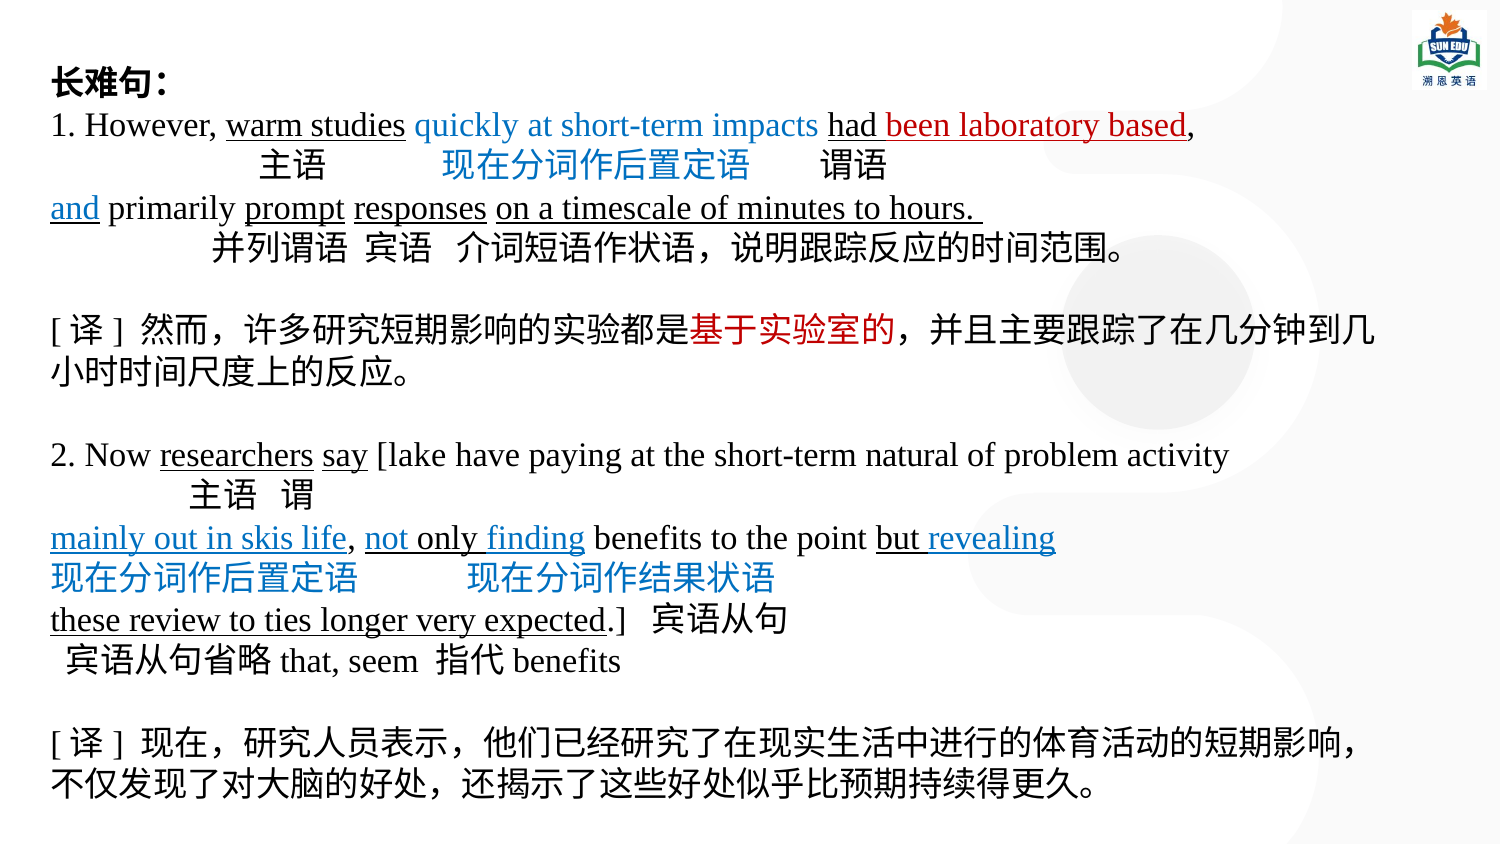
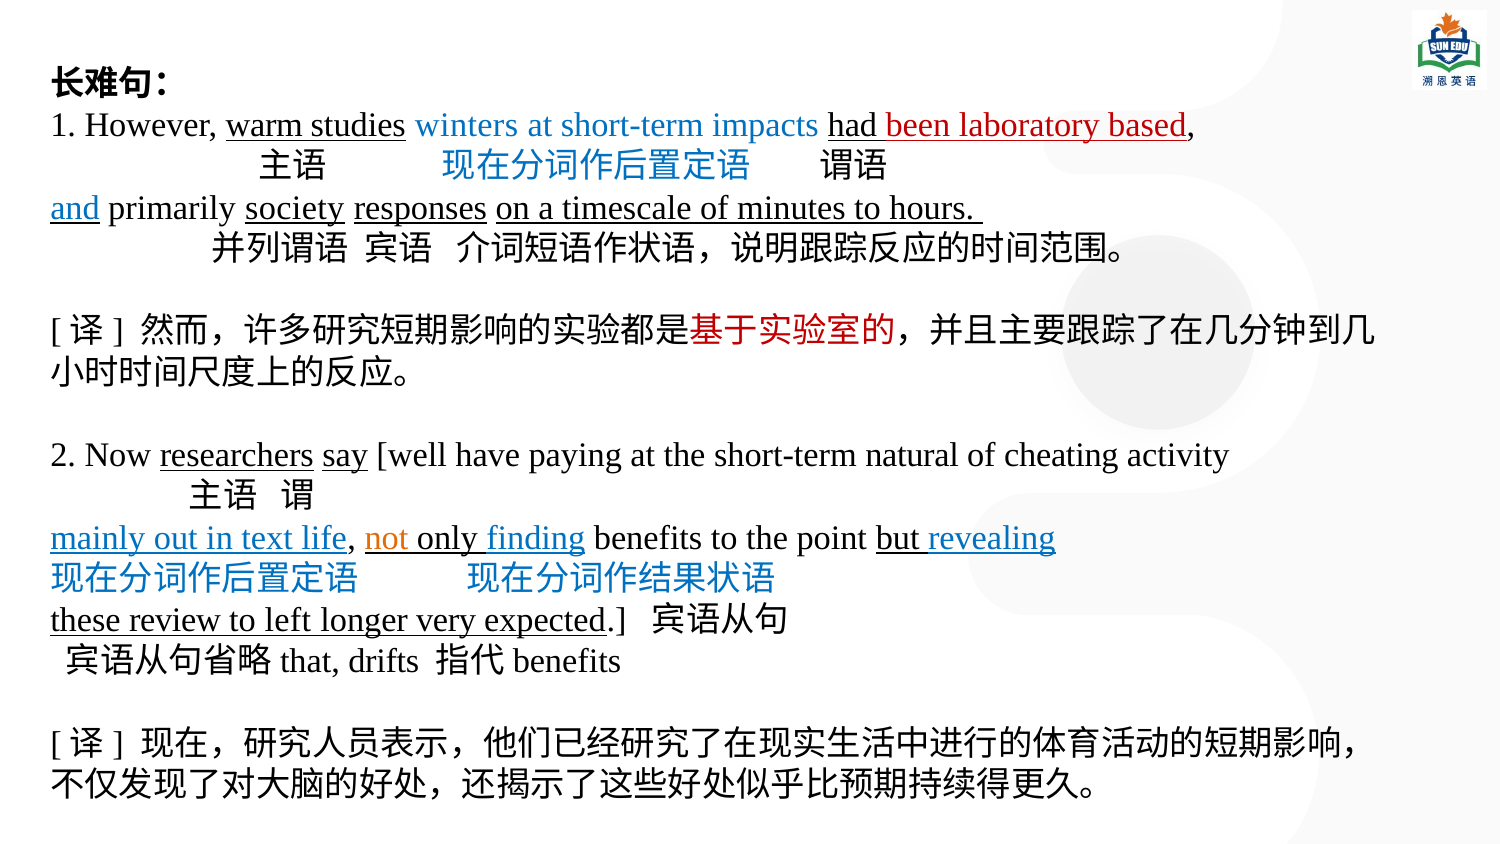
quickly: quickly -> winters (467, 125)
prompt: prompt -> society (295, 208)
lake: lake -> well (412, 455)
problem: problem -> cheating (1061, 455)
skis: skis -> text (267, 538)
not colour: blue -> orange (386, 538)
ties: ties -> left (288, 620)
seem: seem -> drifts (384, 661)
